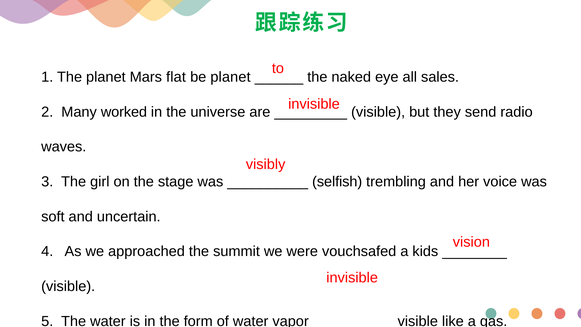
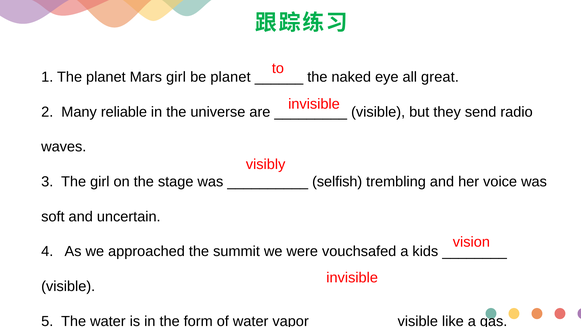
Mars flat: flat -> girl (176, 77)
sales: sales -> great (440, 77)
worked: worked -> reliable (124, 112)
